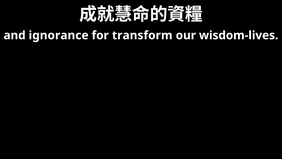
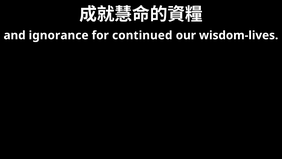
transform: transform -> continued (142, 35)
